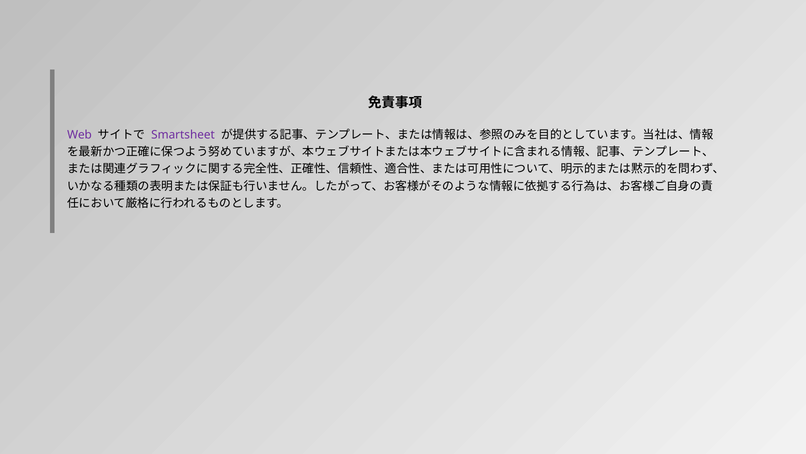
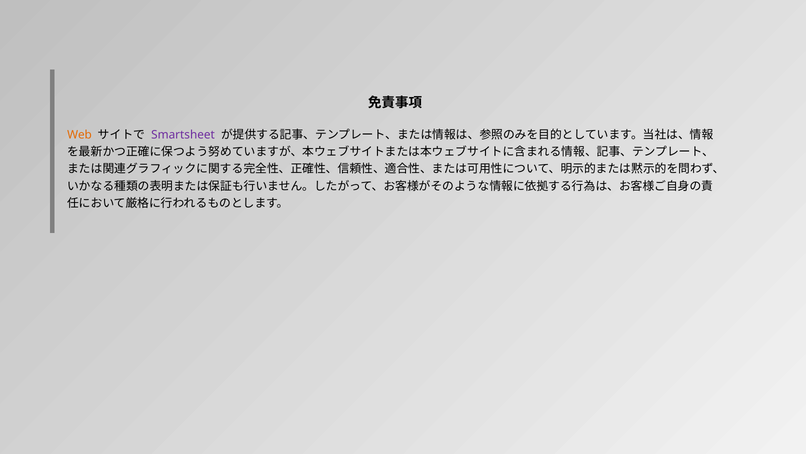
Web colour: purple -> orange (79, 135)
